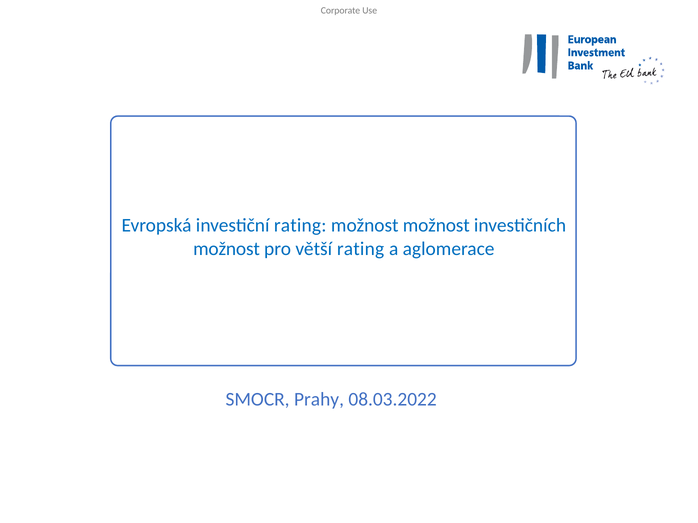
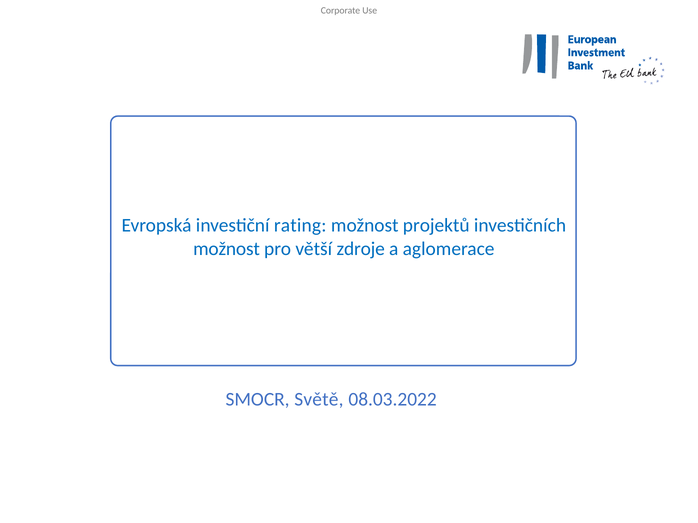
možnost možnost: možnost -> projektů (436, 226)
větší rating: rating -> zdroje (361, 249)
Prahy: Prahy -> Světě (319, 400)
